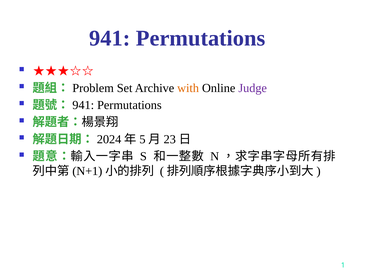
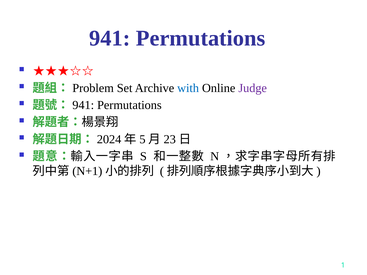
with colour: orange -> blue (188, 88)
